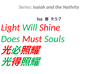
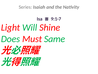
Souls: Souls -> Same (55, 39)
